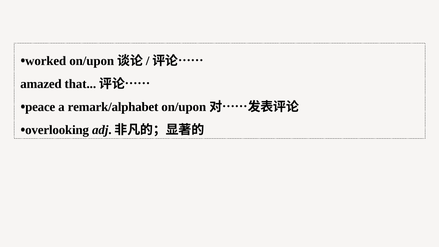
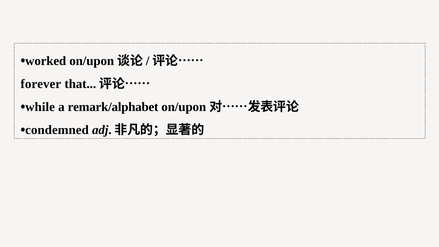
amazed: amazed -> forever (41, 84)
peace: peace -> while (40, 107)
overlooking: overlooking -> condemned (57, 130)
